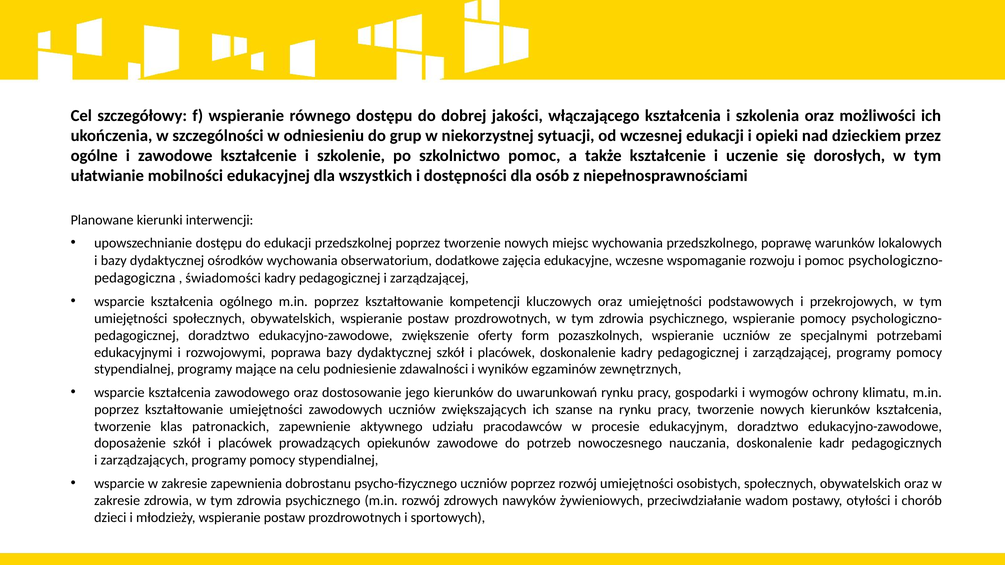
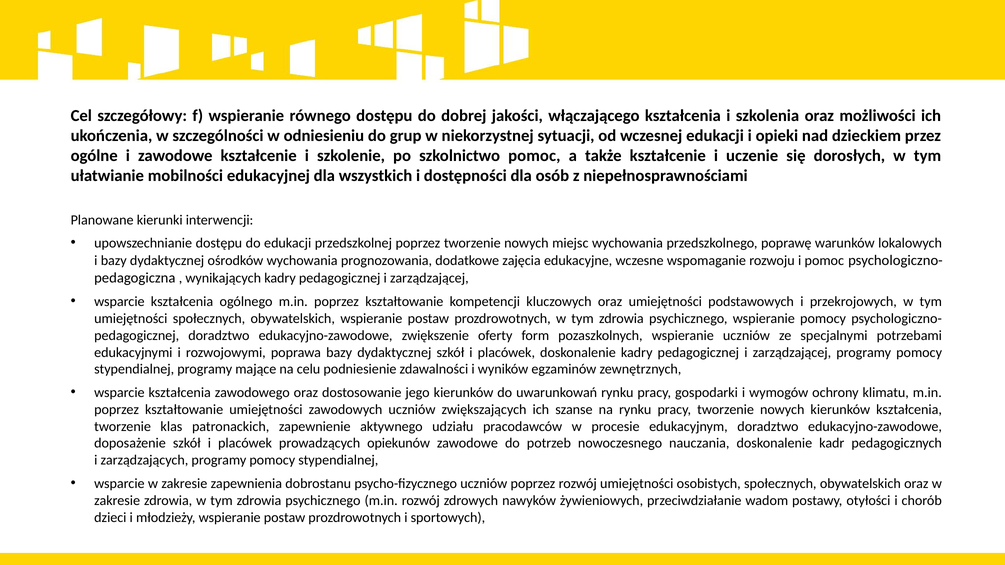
obserwatorium: obserwatorium -> prognozowania (386, 261)
świadomości: świadomości -> wynikających (223, 278)
